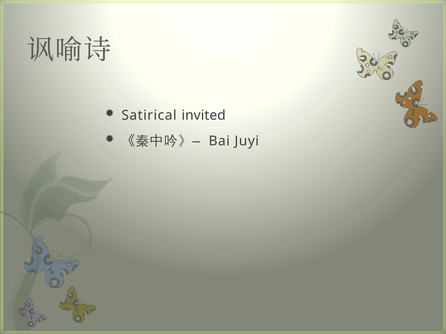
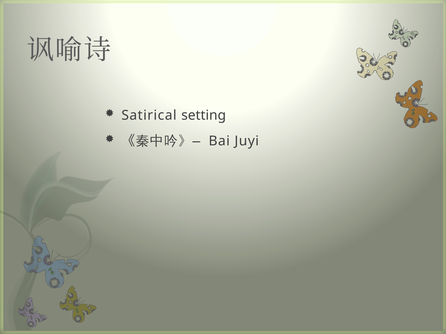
invited: invited -> setting (204, 115)
